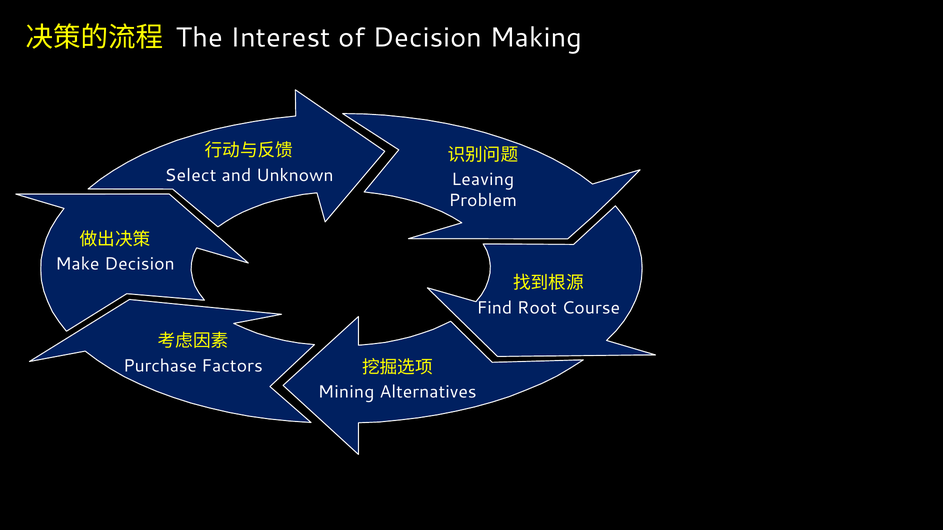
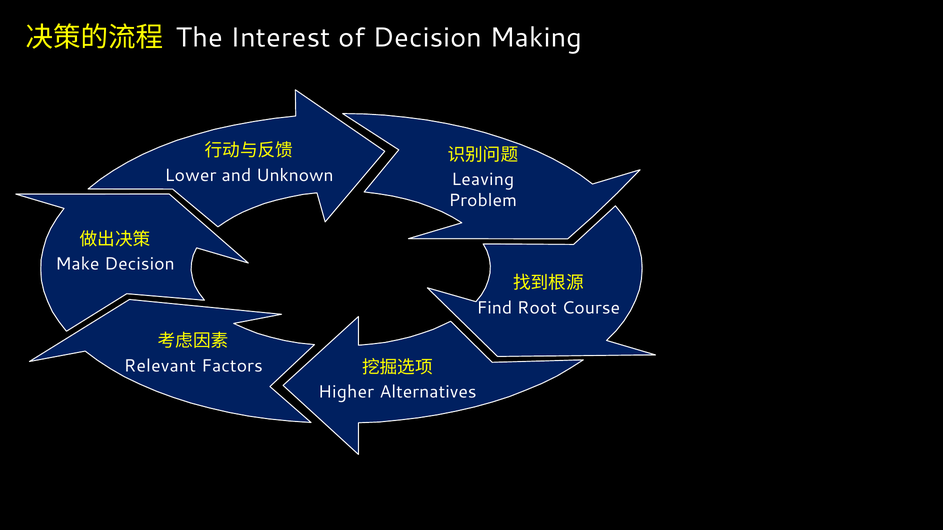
Select: Select -> Lower (191, 175)
Purchase: Purchase -> Relevant (160, 366)
Mining: Mining -> Higher (346, 392)
